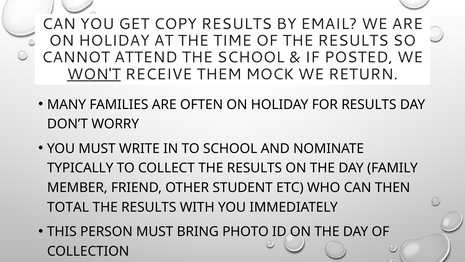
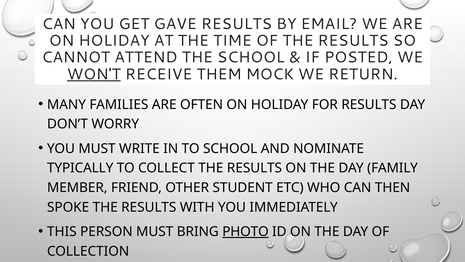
COPY: COPY -> GAVE (175, 24)
TOTAL: TOTAL -> SPOKE (68, 207)
PHOTO underline: none -> present (245, 231)
